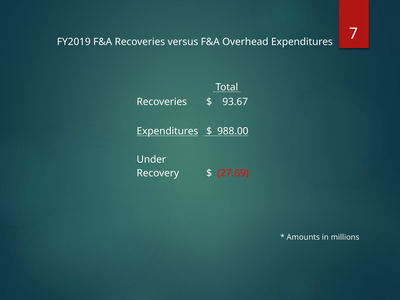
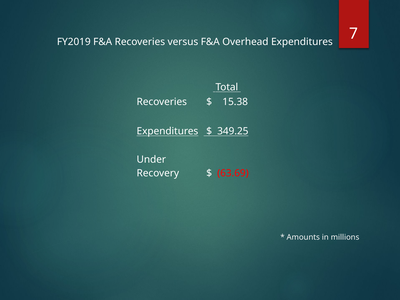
93.67: 93.67 -> 15.38 (235, 102)
988.00: 988.00 -> 349.25 (233, 131)
27.69: 27.69 -> 63.69 (233, 173)
